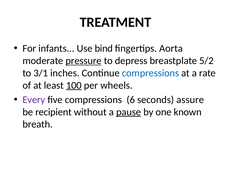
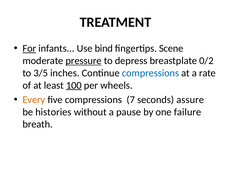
For underline: none -> present (29, 48)
Aorta: Aorta -> Scene (171, 48)
5/2: 5/2 -> 0/2 (206, 61)
3/1: 3/1 -> 3/5 (41, 73)
Every colour: purple -> orange (34, 100)
6: 6 -> 7 (131, 100)
recipient: recipient -> histories (53, 112)
pause underline: present -> none (129, 112)
known: known -> failure (188, 112)
